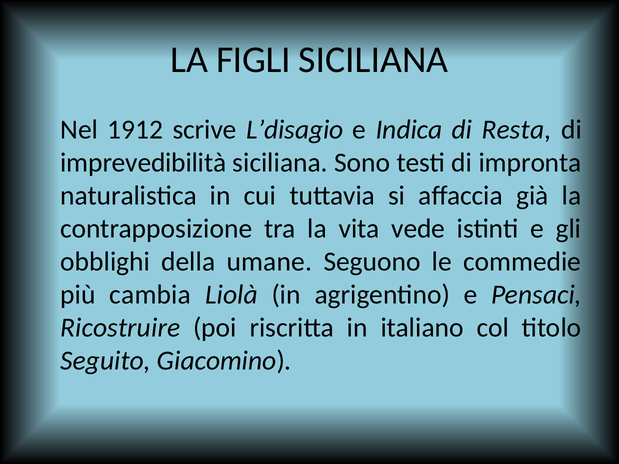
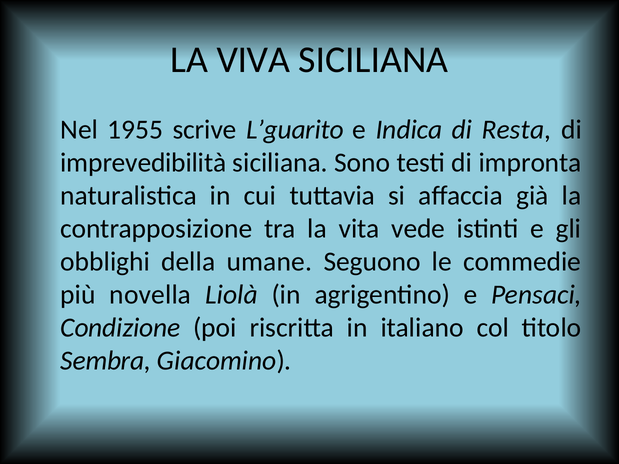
FIGLI: FIGLI -> VIVA (253, 60)
1912: 1912 -> 1955 (135, 130)
L’disagio: L’disagio -> L’guarito (295, 130)
cambia: cambia -> novella (150, 295)
Ricostruire: Ricostruire -> Condizione (120, 328)
Seguito: Seguito -> Sembra (106, 361)
